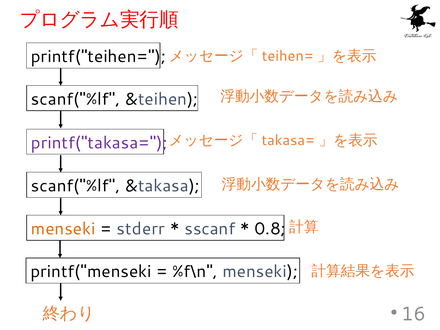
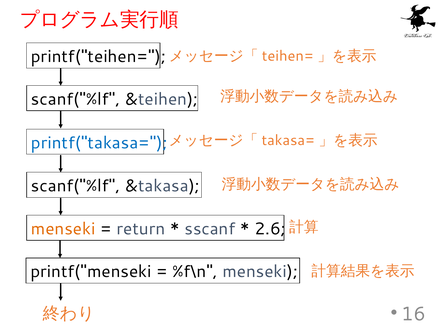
printf("takasa= colour: purple -> blue (99, 143)
stderr: stderr -> return (141, 229)
0.8: 0.8 -> 2.6 (270, 229)
